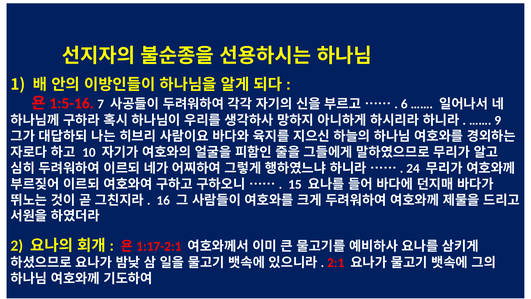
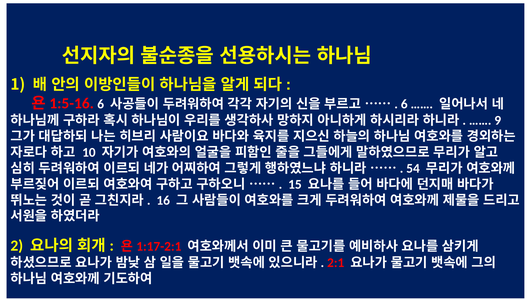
7: 7 -> 6 (101, 104)
24: 24 -> 54 (413, 168)
